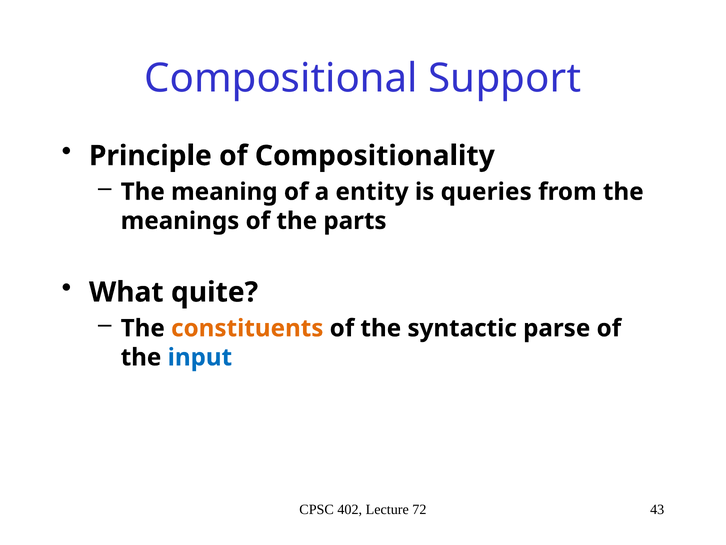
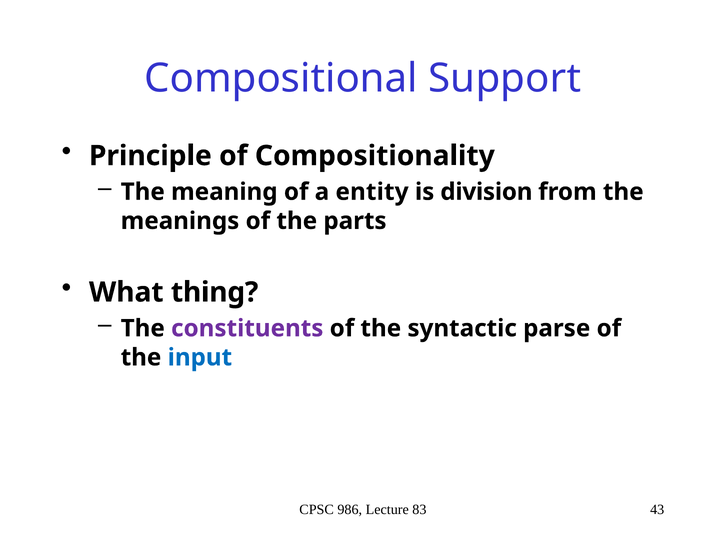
queries: queries -> division (486, 192)
quite: quite -> thing (215, 292)
constituents colour: orange -> purple (247, 328)
402: 402 -> 986 (350, 509)
72: 72 -> 83 (419, 509)
